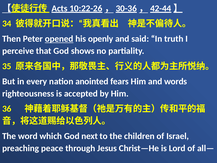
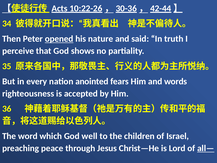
openly: openly -> nature (101, 39)
next: next -> well (90, 136)
all— underline: none -> present (206, 148)
